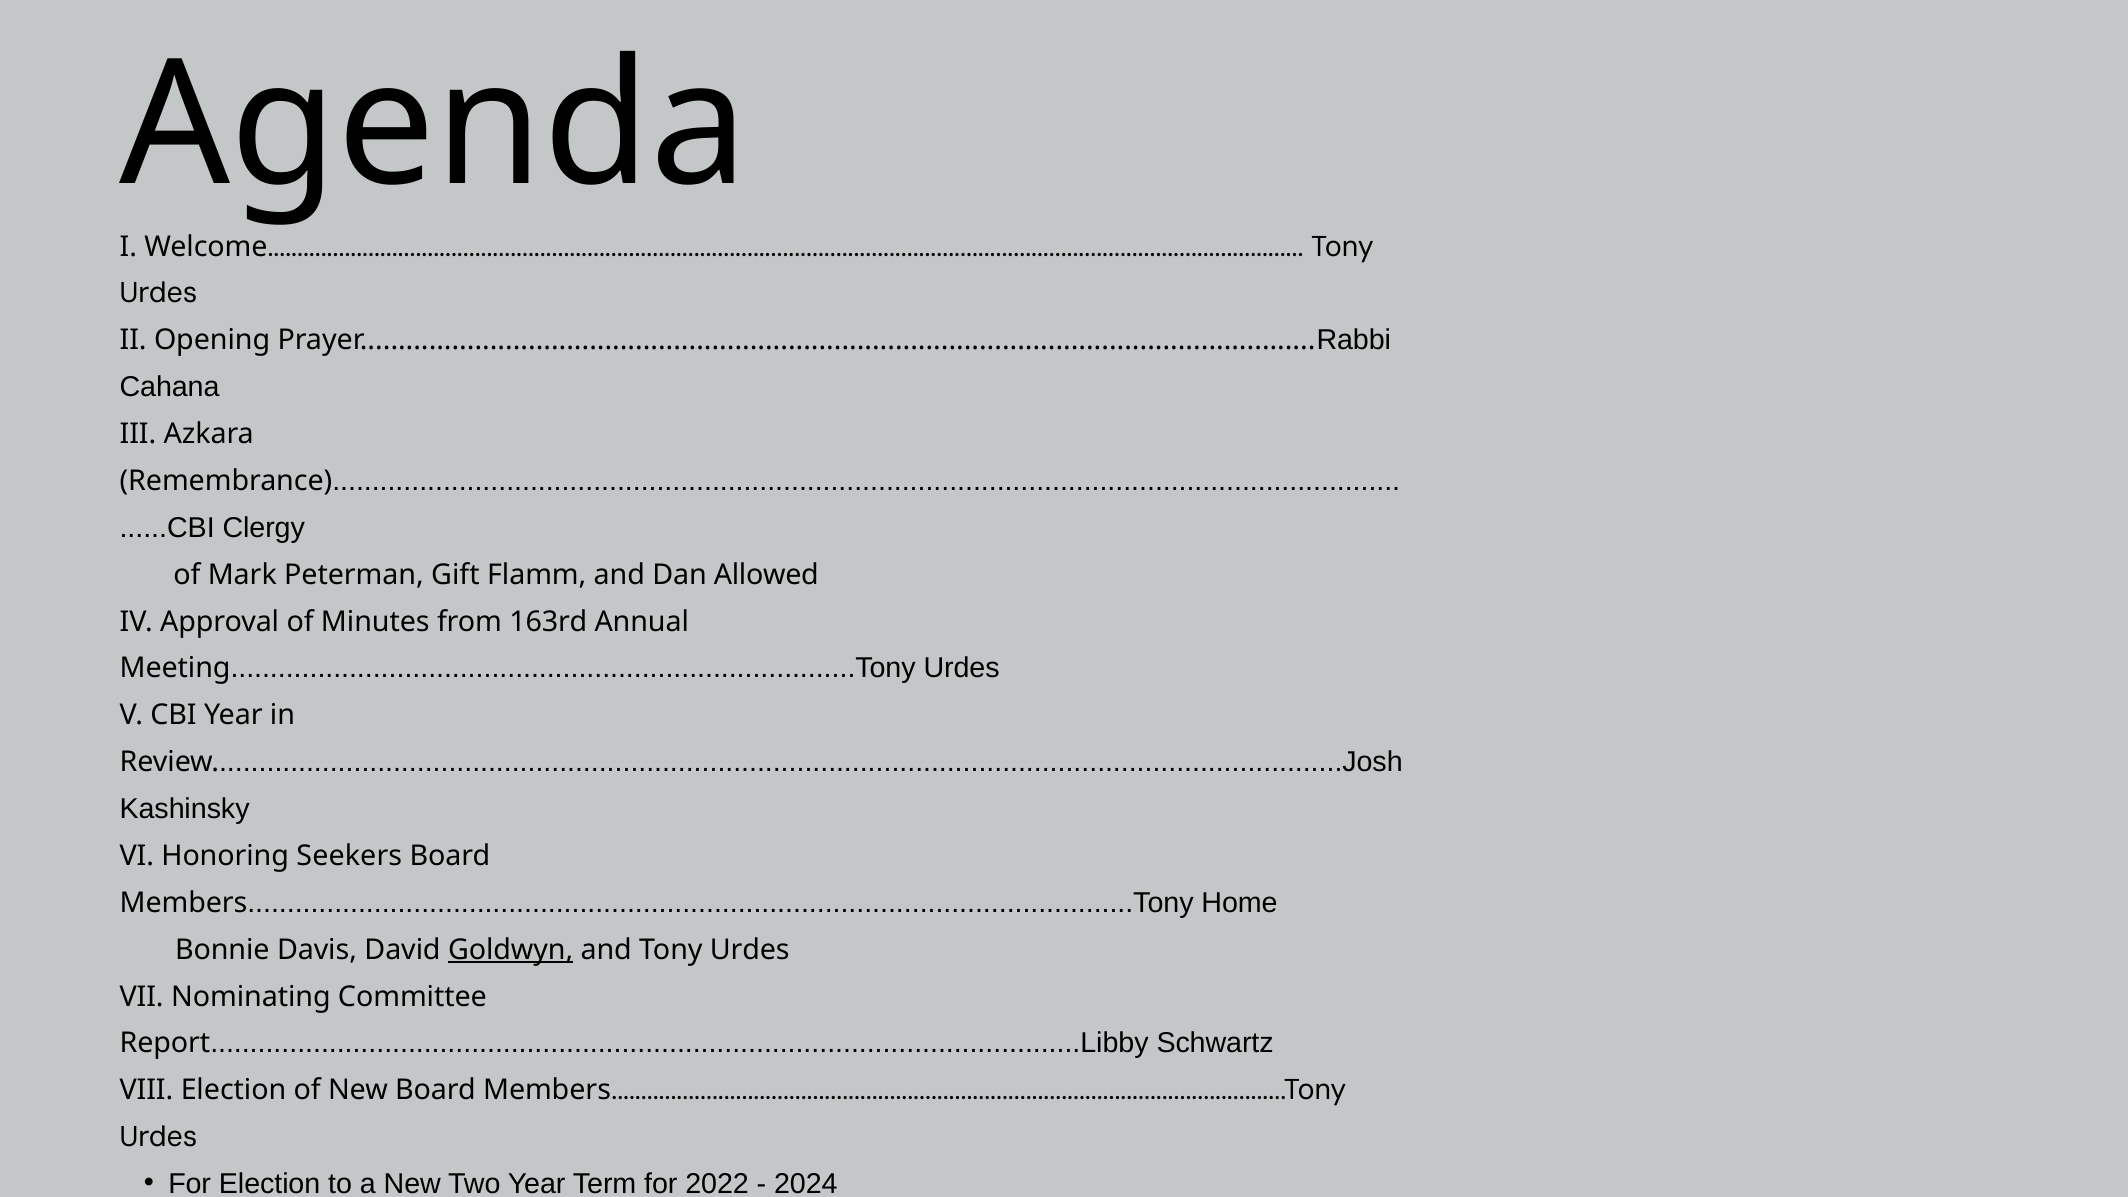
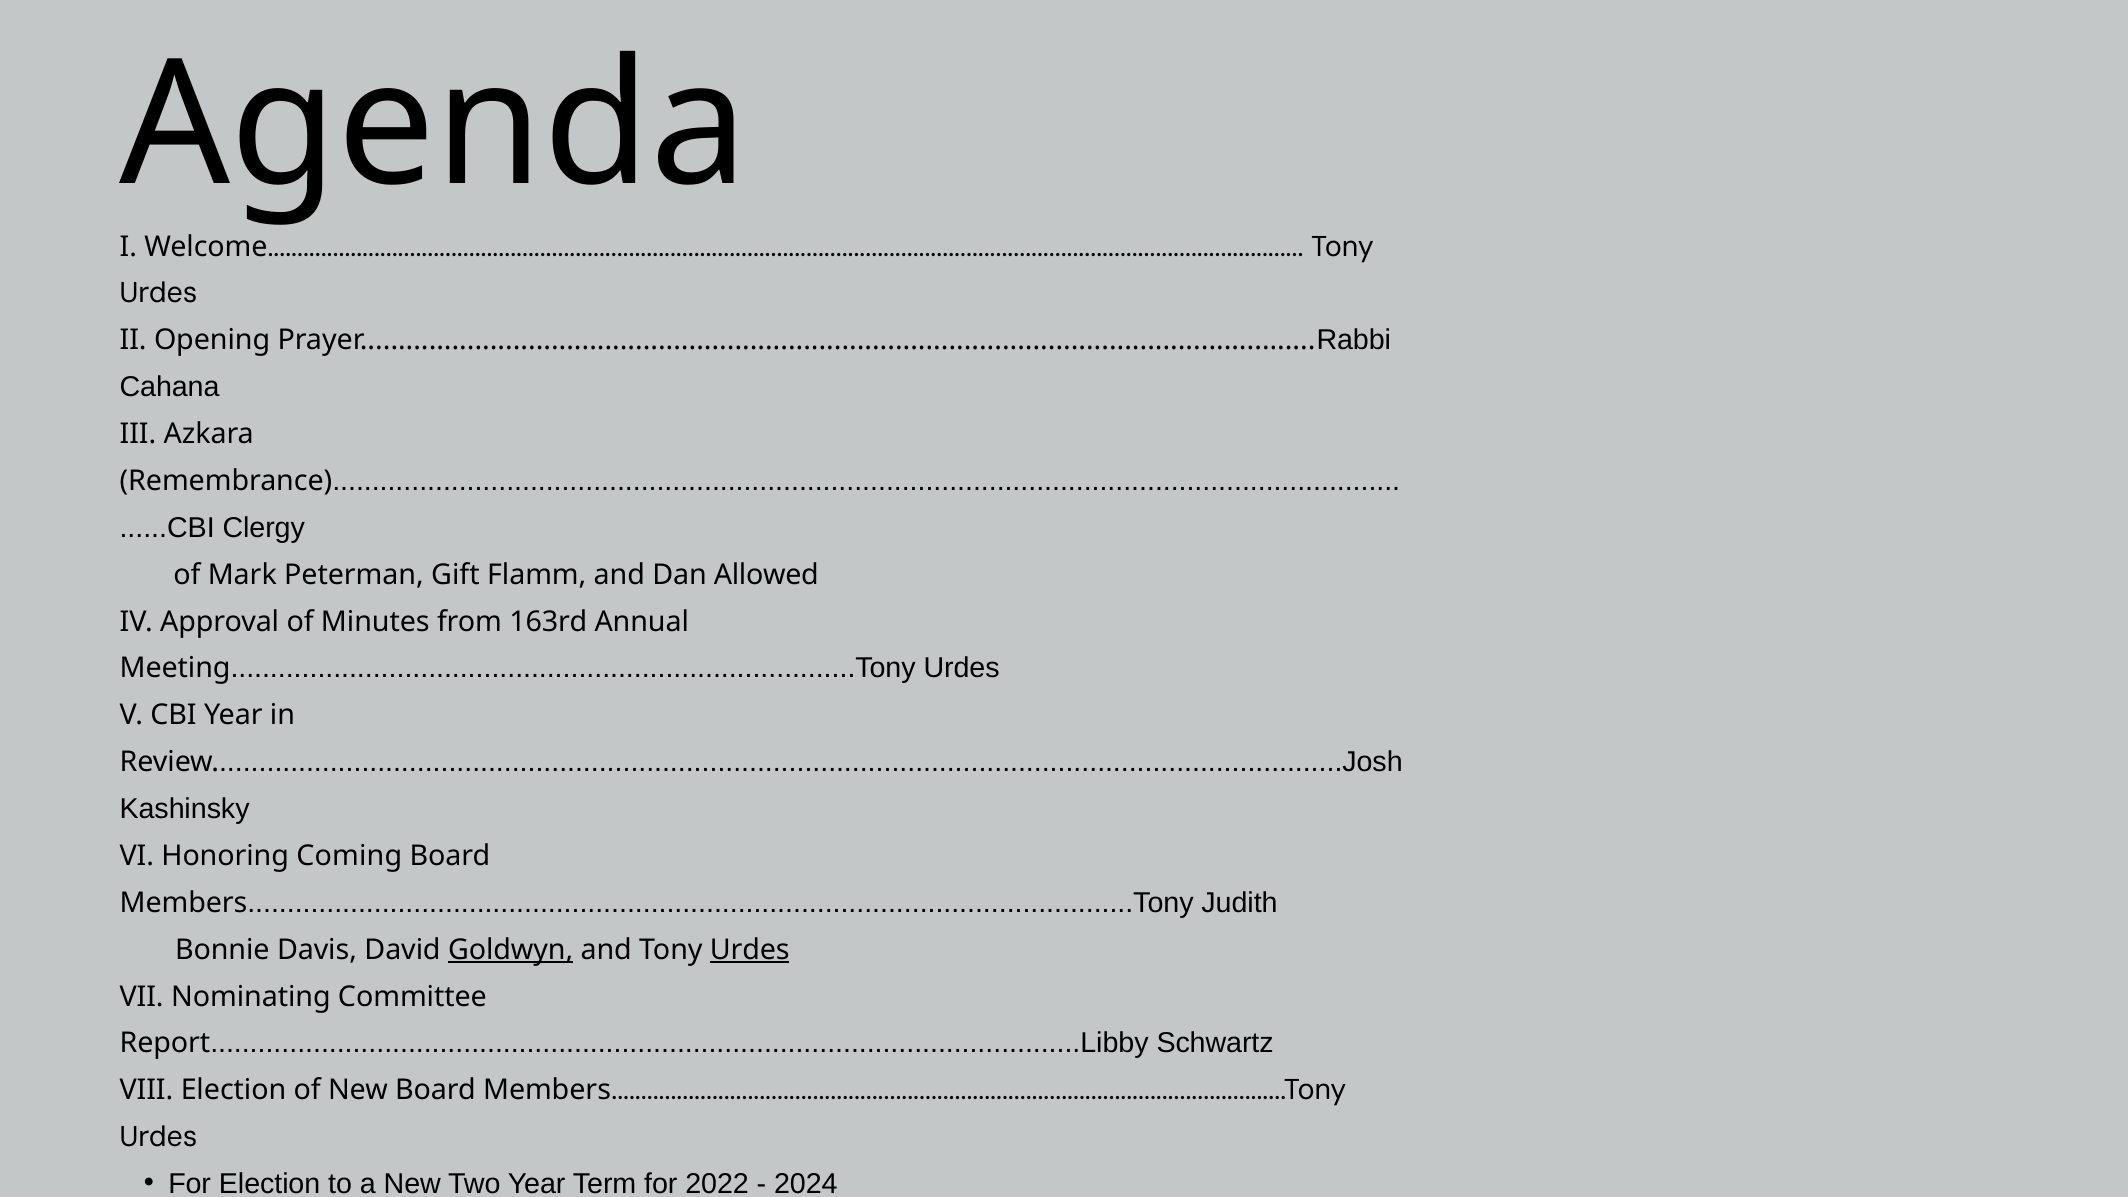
Seekers: Seekers -> Coming (349, 856)
Home: Home -> Judith (1239, 903)
Urdes underline: none -> present (750, 950)
